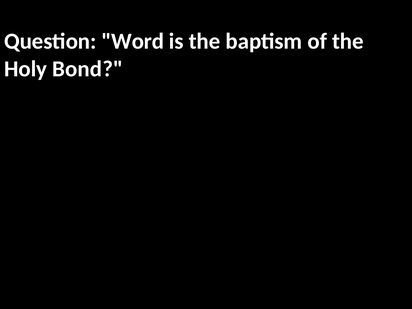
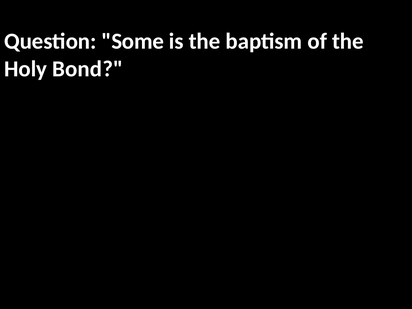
Word: Word -> Some (133, 41)
